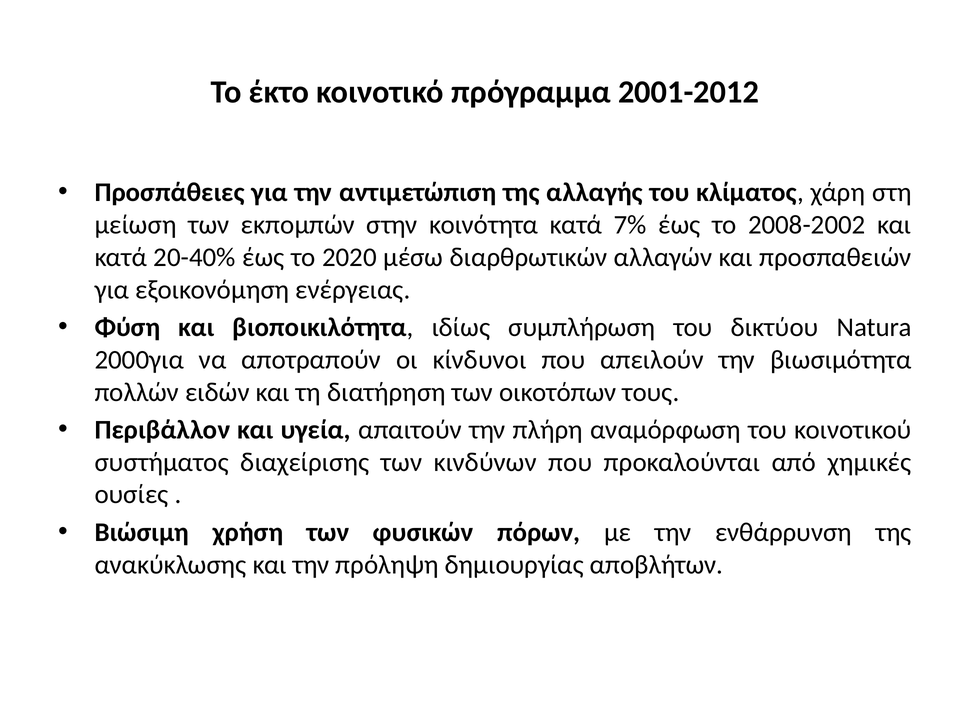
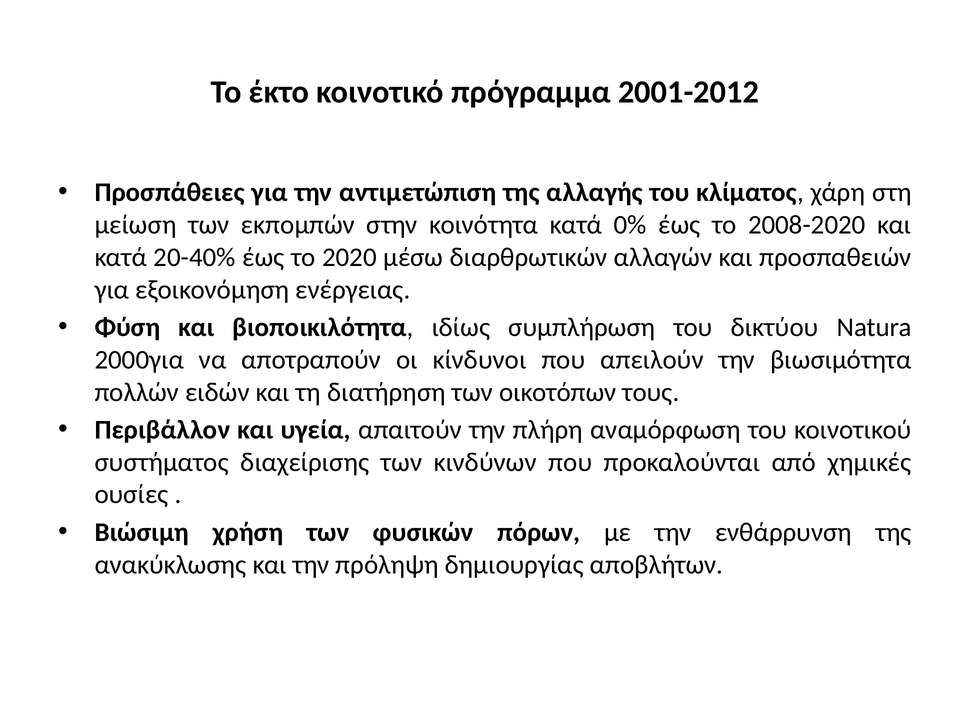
7%: 7% -> 0% (630, 225)
2008-2002: 2008-2002 -> 2008-2020 (807, 225)
